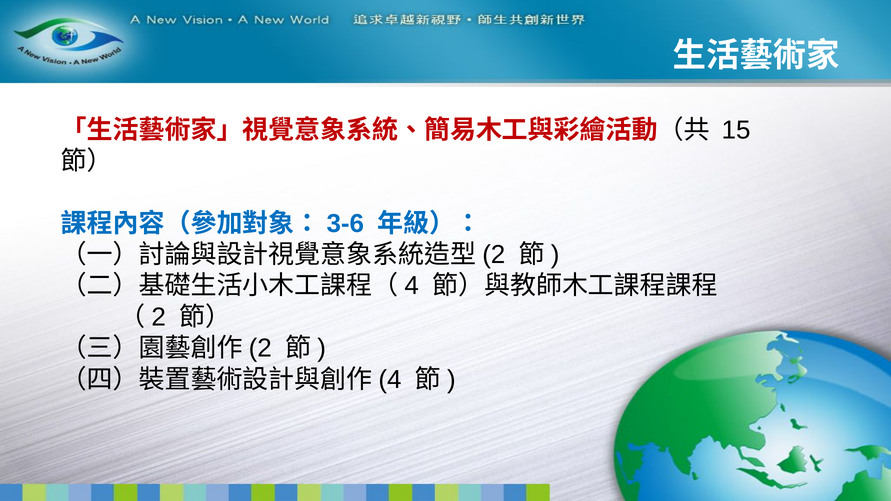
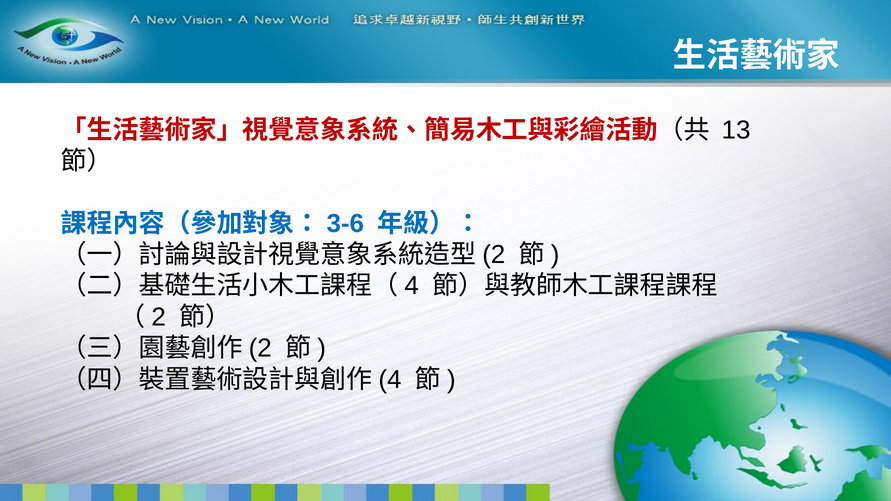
15: 15 -> 13 (736, 130)
